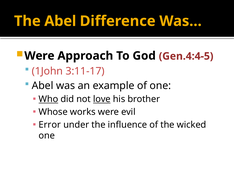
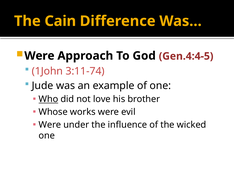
The Abel: Abel -> Cain (60, 21)
3:11-17: 3:11-17 -> 3:11-74 (85, 71)
Abel: Abel -> Jude (43, 85)
love underline: present -> none (102, 99)
Error: Error -> Were (50, 124)
